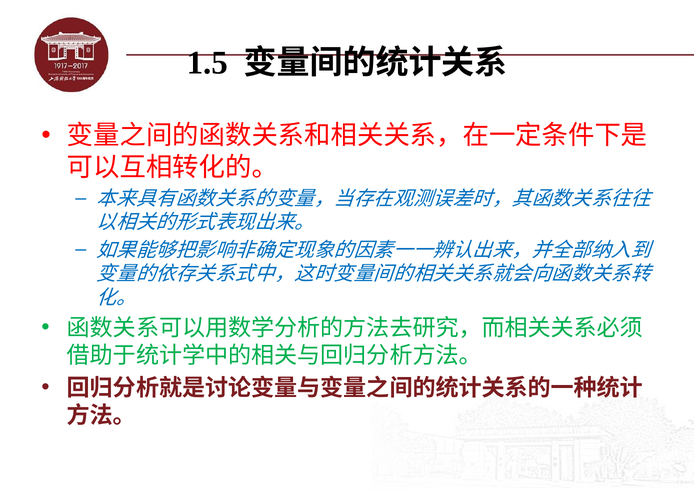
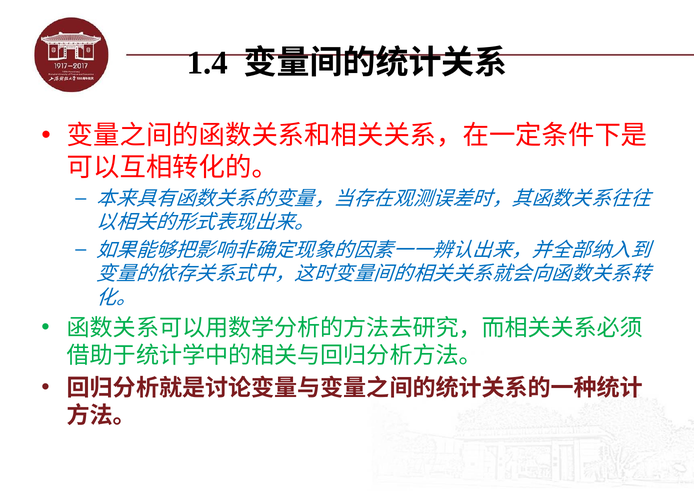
1.5: 1.5 -> 1.4 (207, 63)
